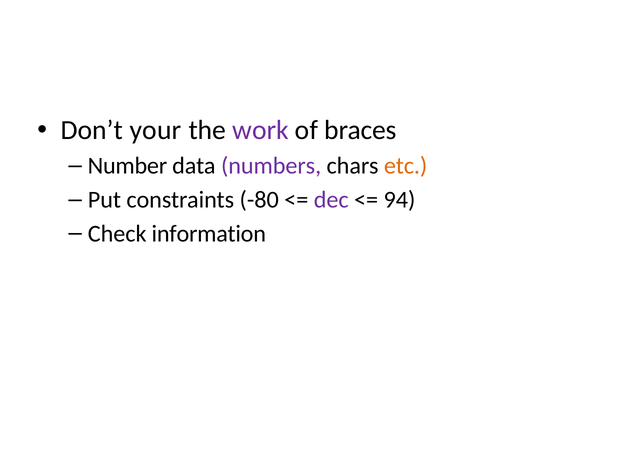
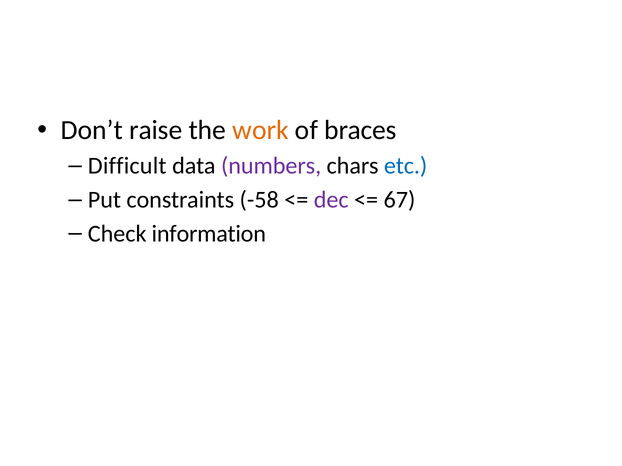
your: your -> raise (156, 130)
work colour: purple -> orange (261, 130)
Number: Number -> Difficult (127, 166)
etc colour: orange -> blue (406, 166)
-80: -80 -> -58 (259, 200)
94: 94 -> 67 (400, 200)
